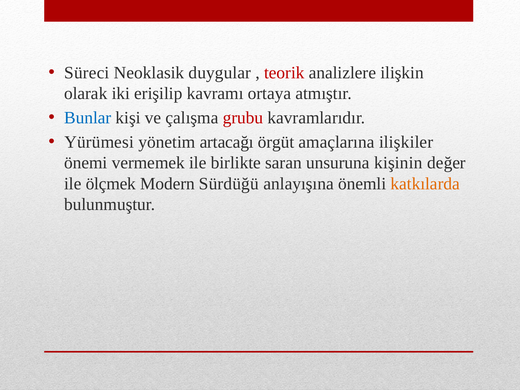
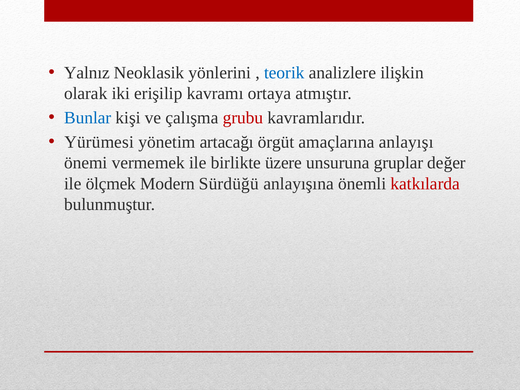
Süreci: Süreci -> Yalnız (87, 73)
duygular: duygular -> yönlerini (220, 73)
teorik colour: red -> blue (284, 73)
ilişkiler: ilişkiler -> anlayışı (406, 142)
saran: saran -> üzere (284, 163)
kişinin: kişinin -> gruplar (399, 163)
katkılarda colour: orange -> red (425, 184)
